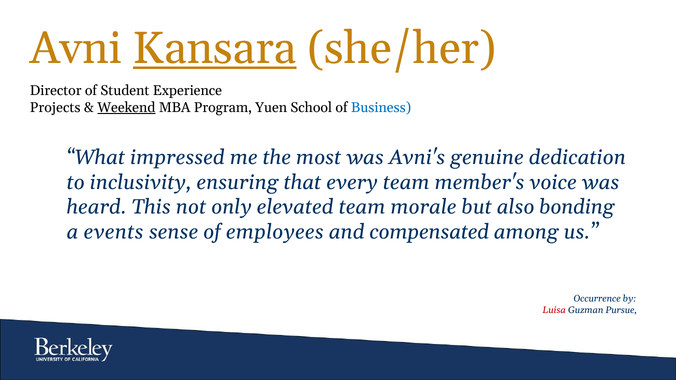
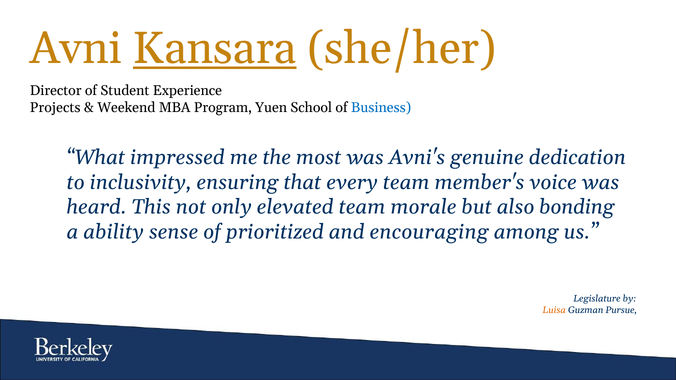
Weekend underline: present -> none (126, 108)
events: events -> ability (114, 232)
employees: employees -> prioritized (275, 232)
compensated: compensated -> encouraging (429, 232)
Occurrence: Occurrence -> Legislature (597, 299)
Luisa colour: red -> orange (554, 310)
